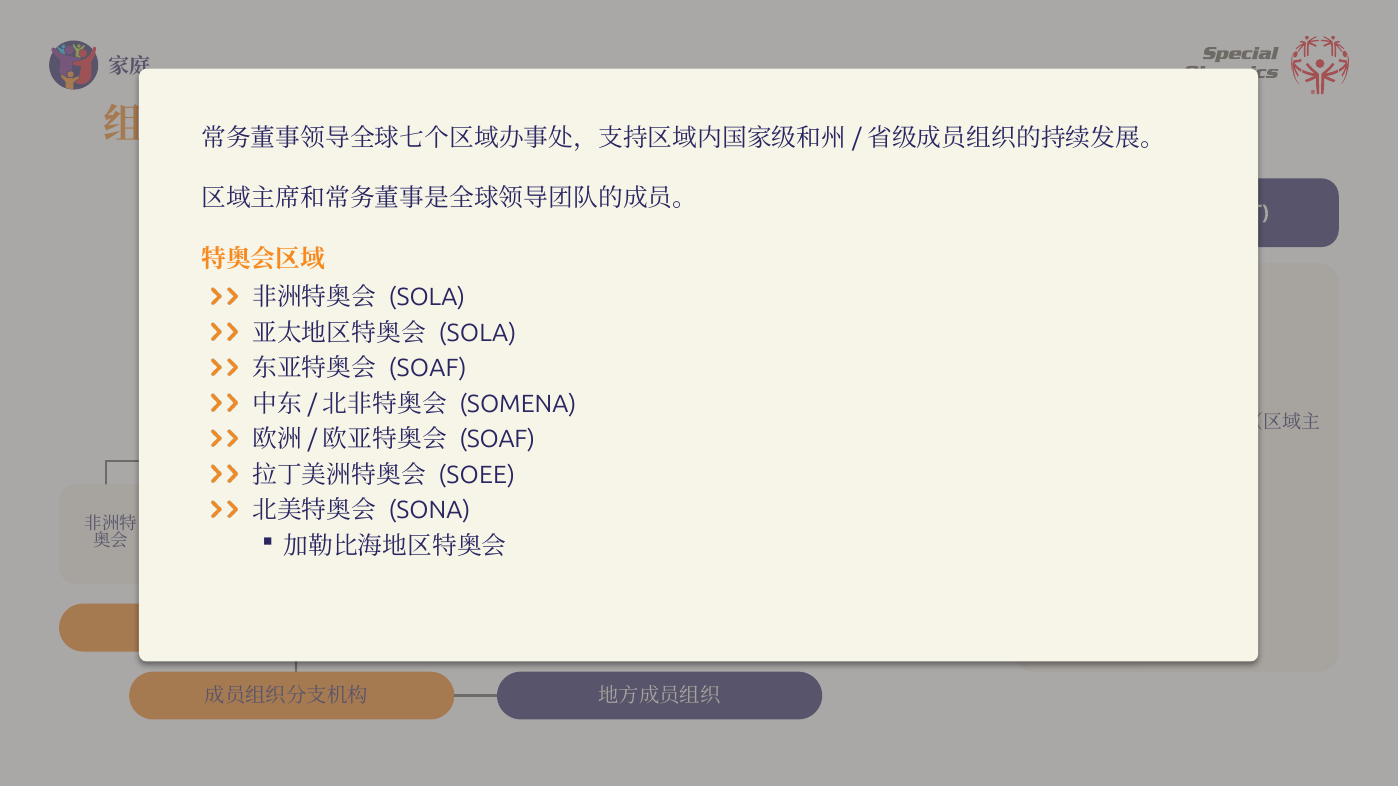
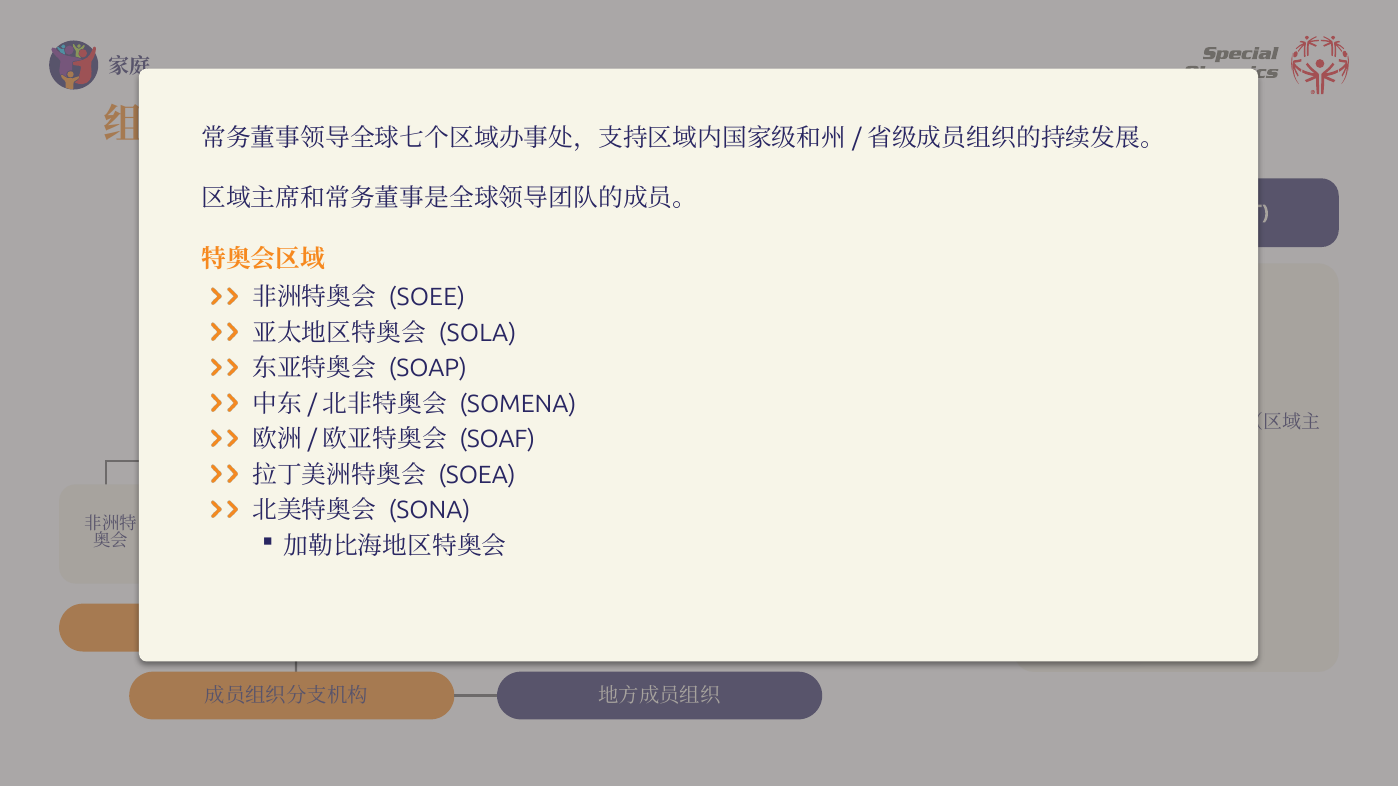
SOLA: SOLA -> SOEE (427, 298)
SOAF: SOAF -> SOAP (428, 369)
SOEE: SOEE -> SOEA (477, 475)
